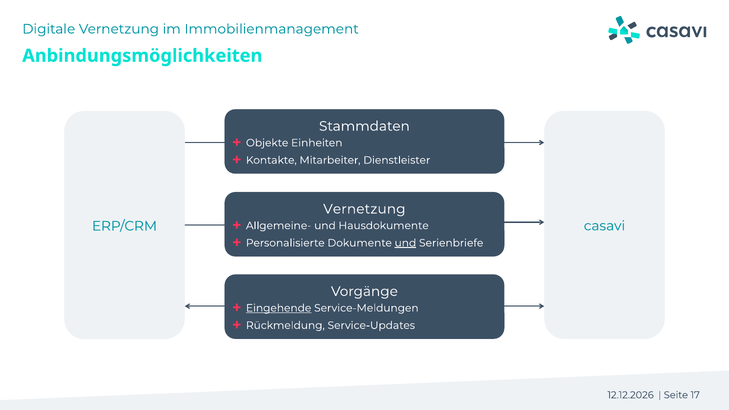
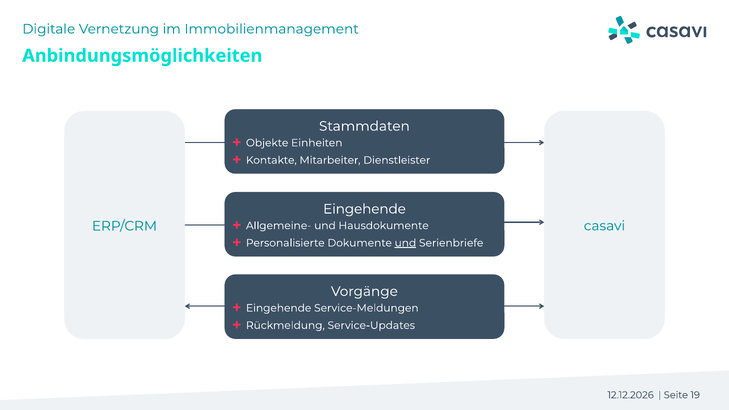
Vernetzung: Vernetzung -> Eingehende (365, 209)
Eingehende underline: present -> none (279, 308)
17: 17 -> 19 (695, 395)
